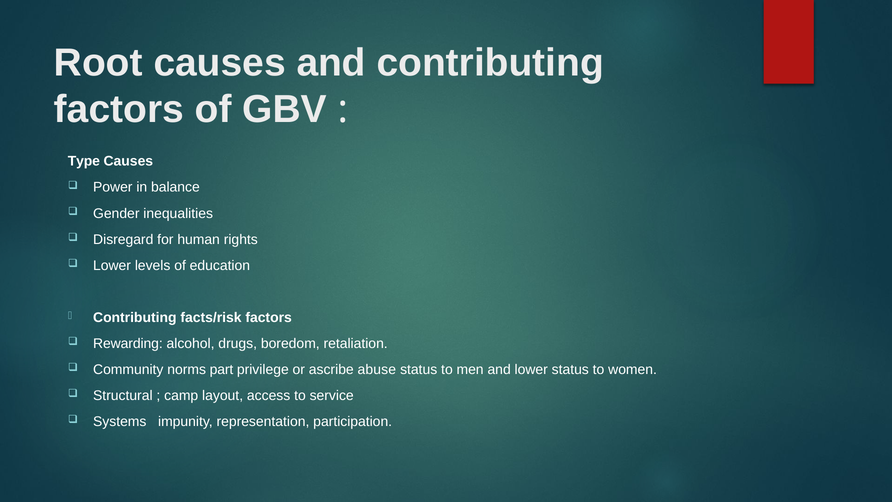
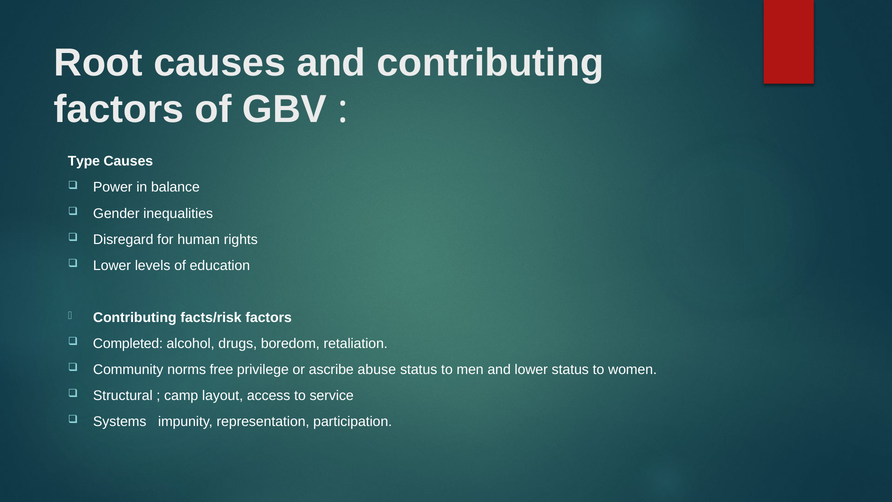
Rewarding: Rewarding -> Completed (128, 343)
part: part -> free (221, 369)
